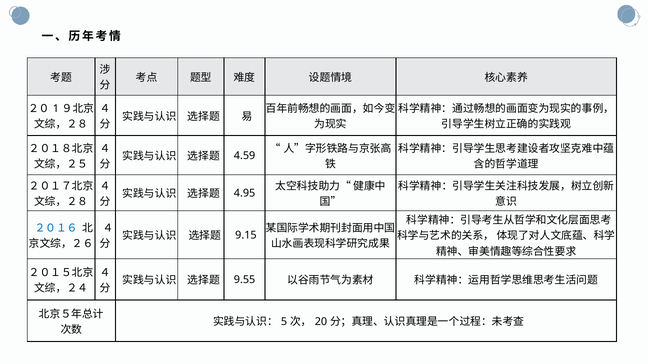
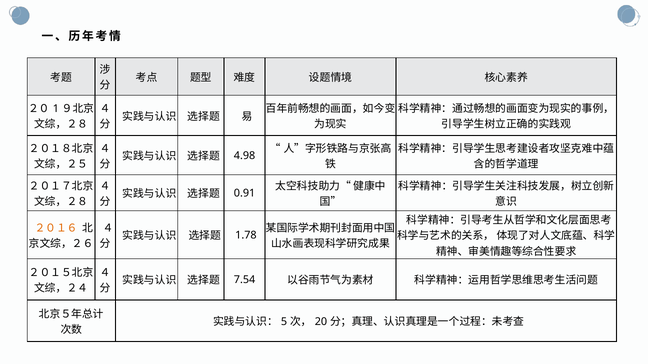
4.59: 4.59 -> 4.98 (245, 156)
4.95: 4.95 -> 0.91 (245, 194)
２０１６ colour: blue -> orange (56, 228)
9.15: 9.15 -> 1.78 (246, 236)
9.55: 9.55 -> 7.54 (245, 280)
